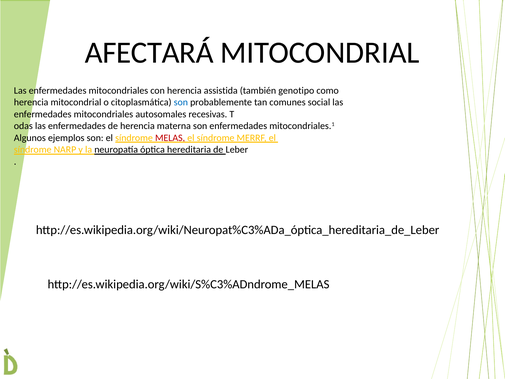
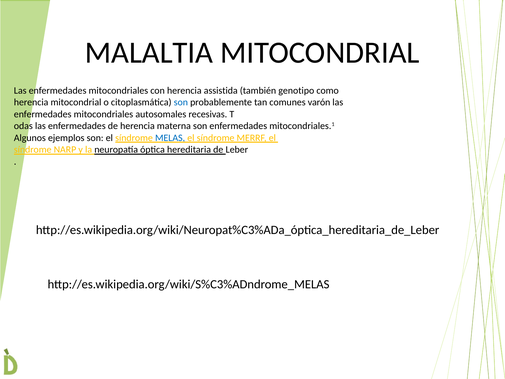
AFECTARÁ: AFECTARÁ -> MALALTIA (149, 53)
social: social -> varón (319, 102)
MELAS colour: red -> blue (170, 138)
